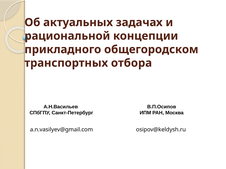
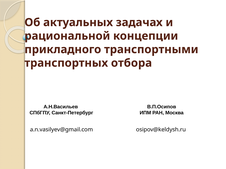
общегородском: общегородском -> транспортными (151, 50)
